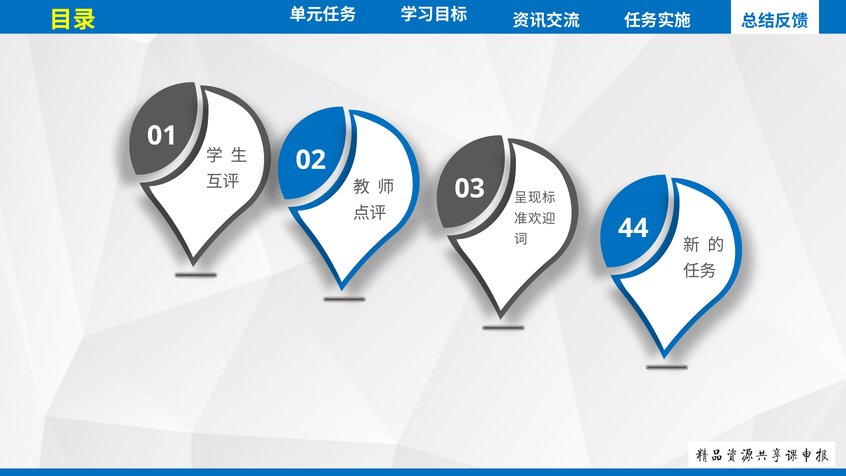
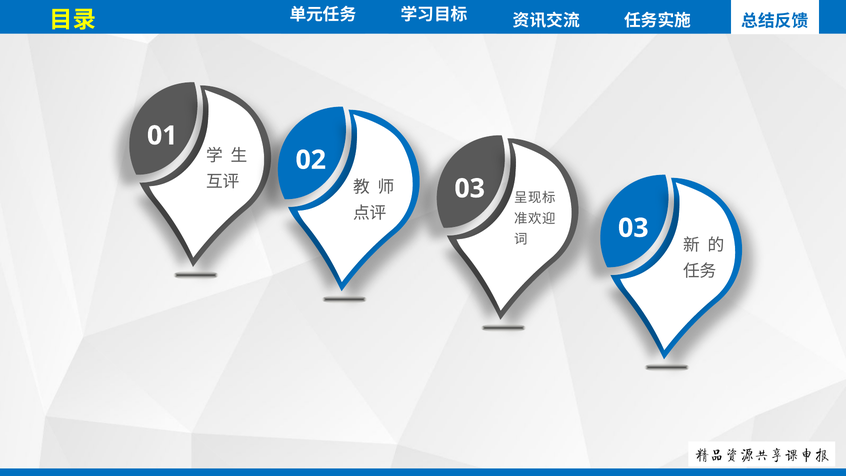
44: 44 -> 03 (633, 228)
